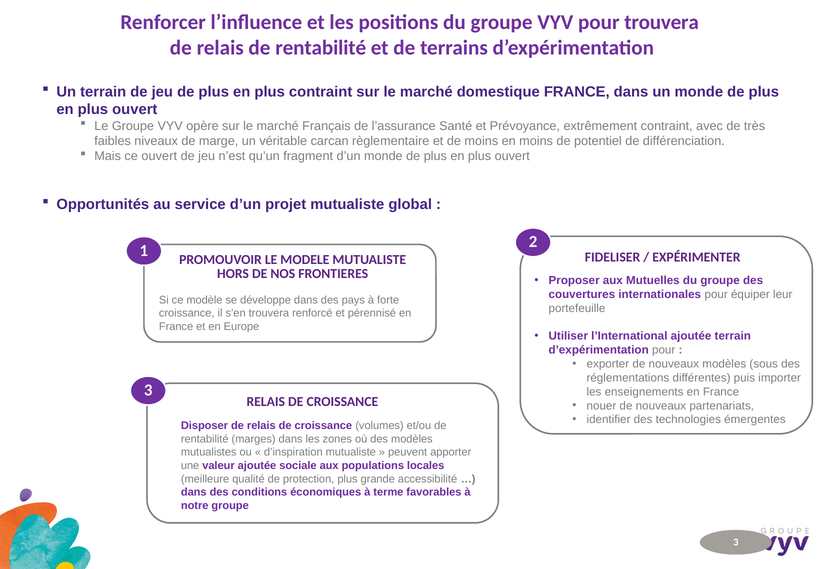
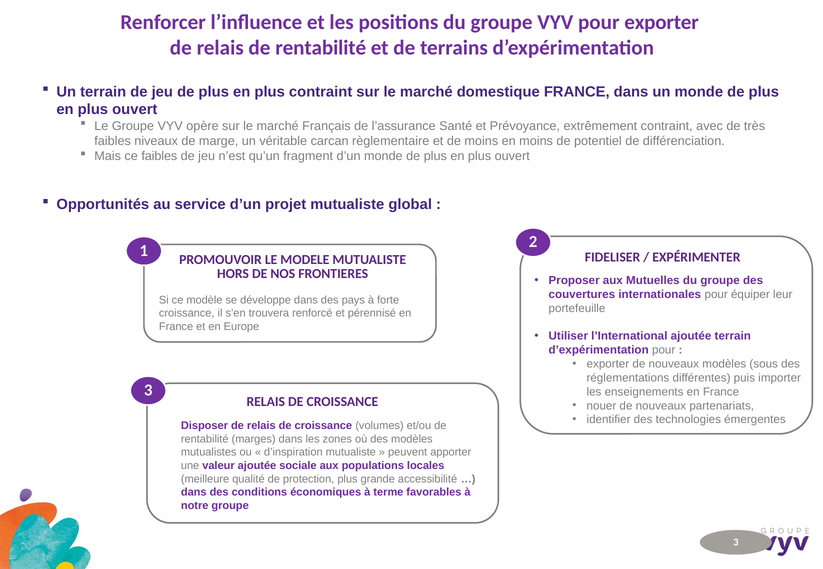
pour trouvera: trouvera -> exporter (662, 22)
ce ouvert: ouvert -> faibles (159, 156)
